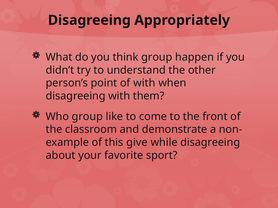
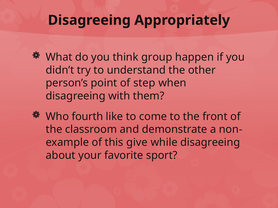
of with: with -> step (144, 83)
Who group: group -> fourth (87, 117)
